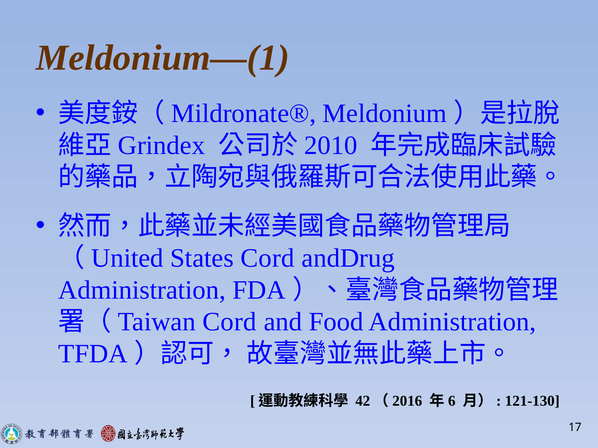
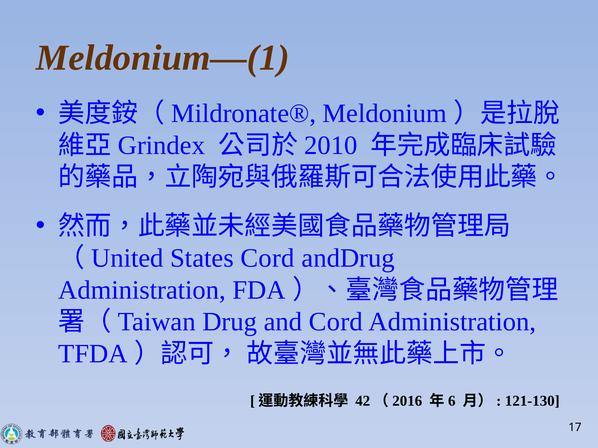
Cord: Cord -> Drug (230, 322)
and Food: Food -> Cord (336, 322)
